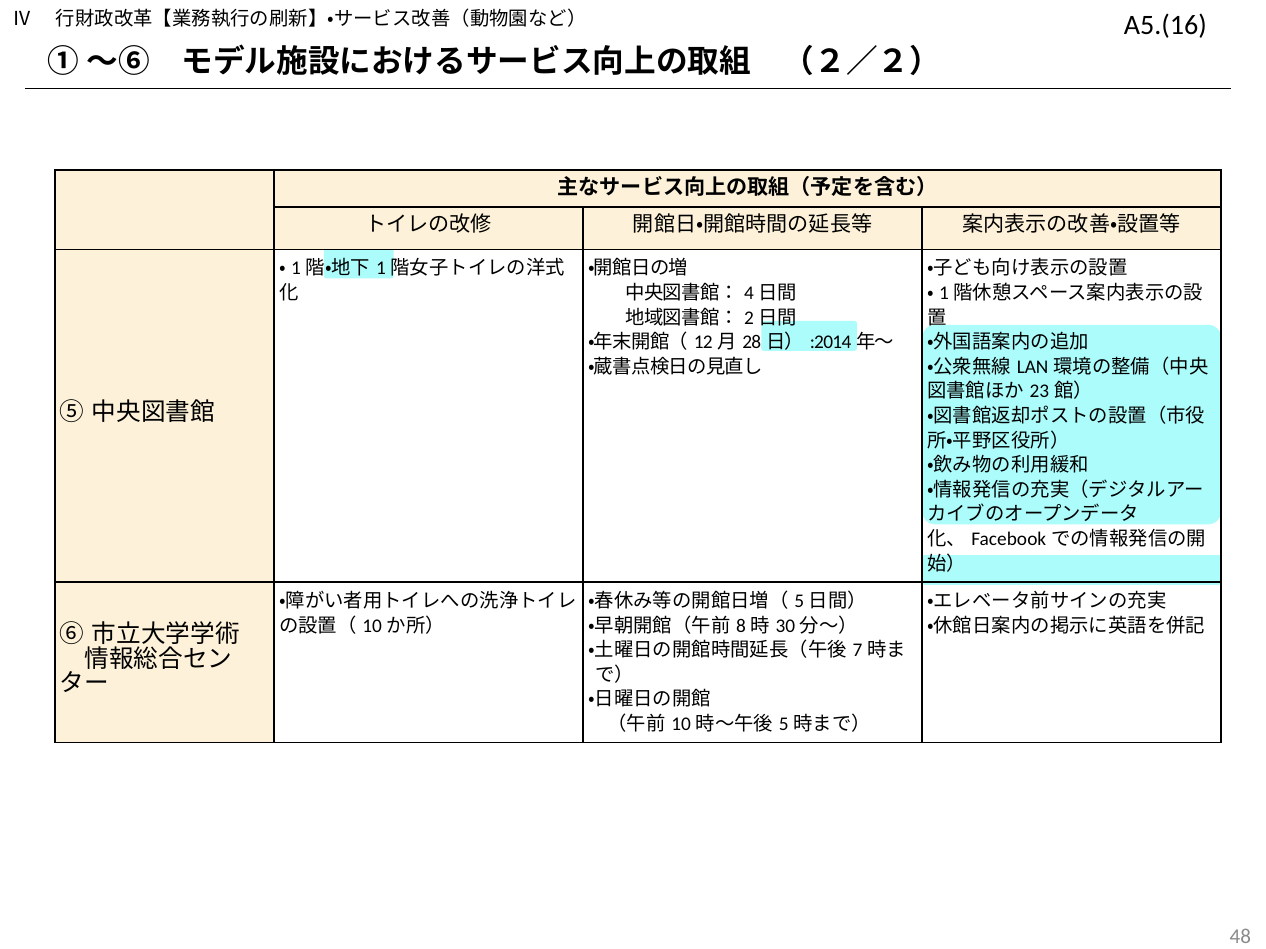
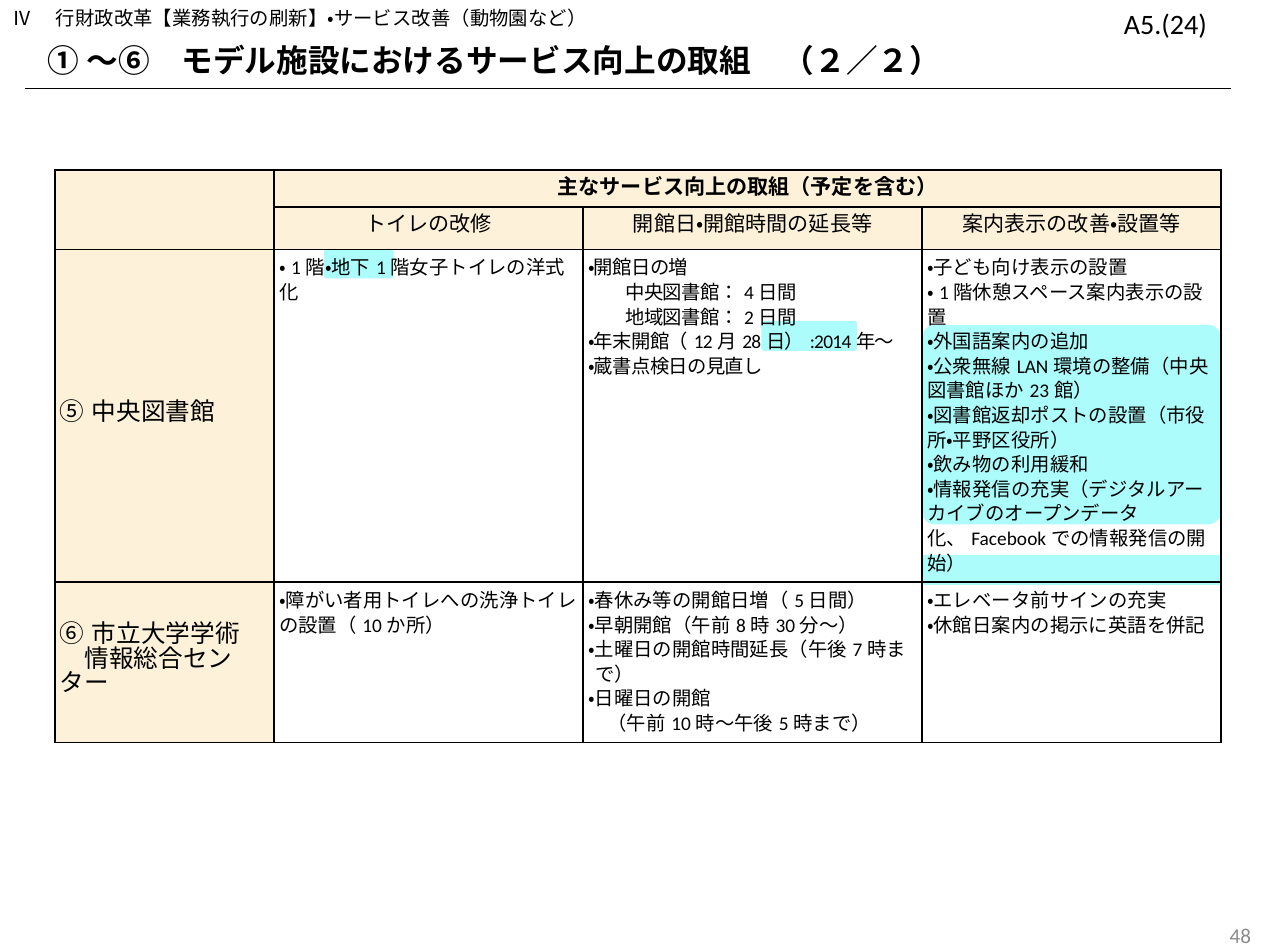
A5.(16: A5.(16 -> A5.(24 (1165, 25)
